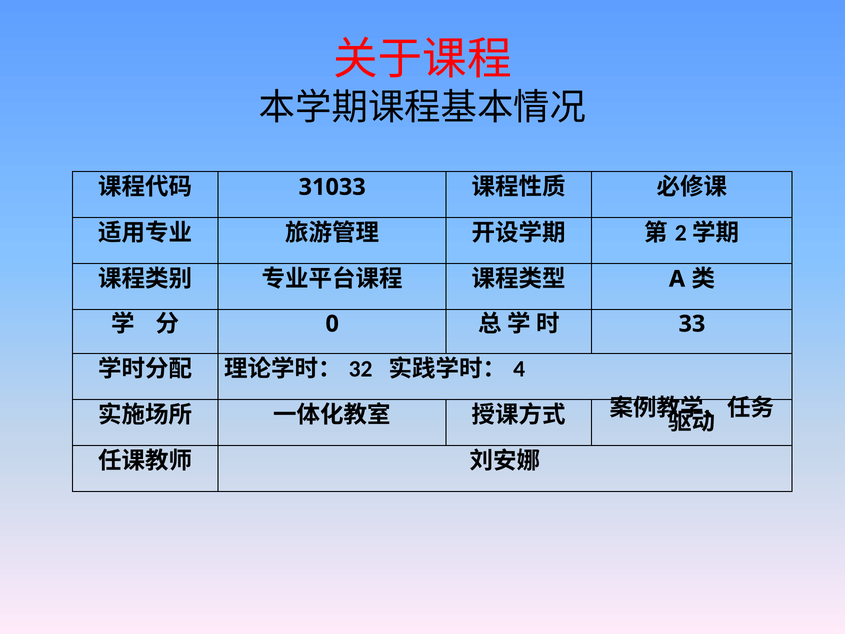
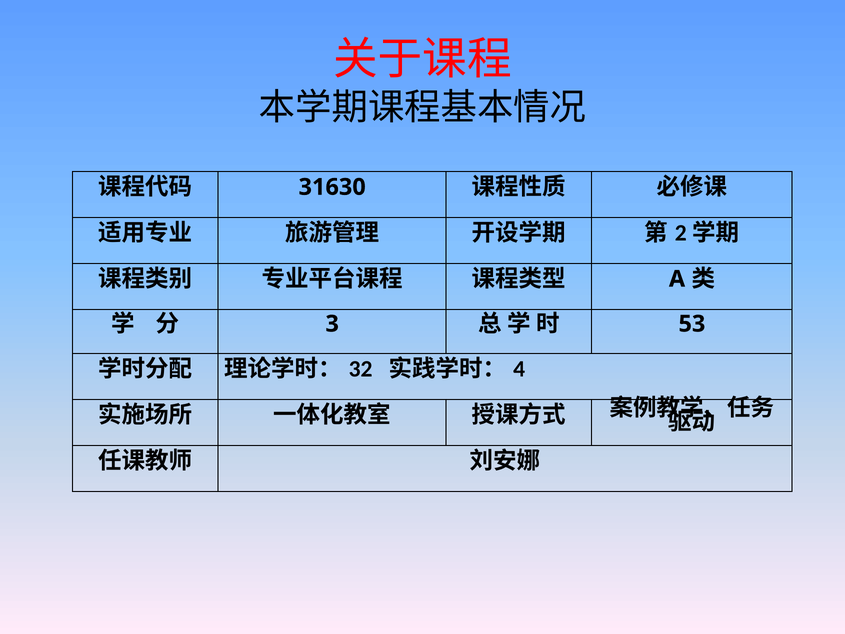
31033: 31033 -> 31630 (332, 187)
0: 0 -> 3 (332, 324)
33: 33 -> 53 (692, 324)
